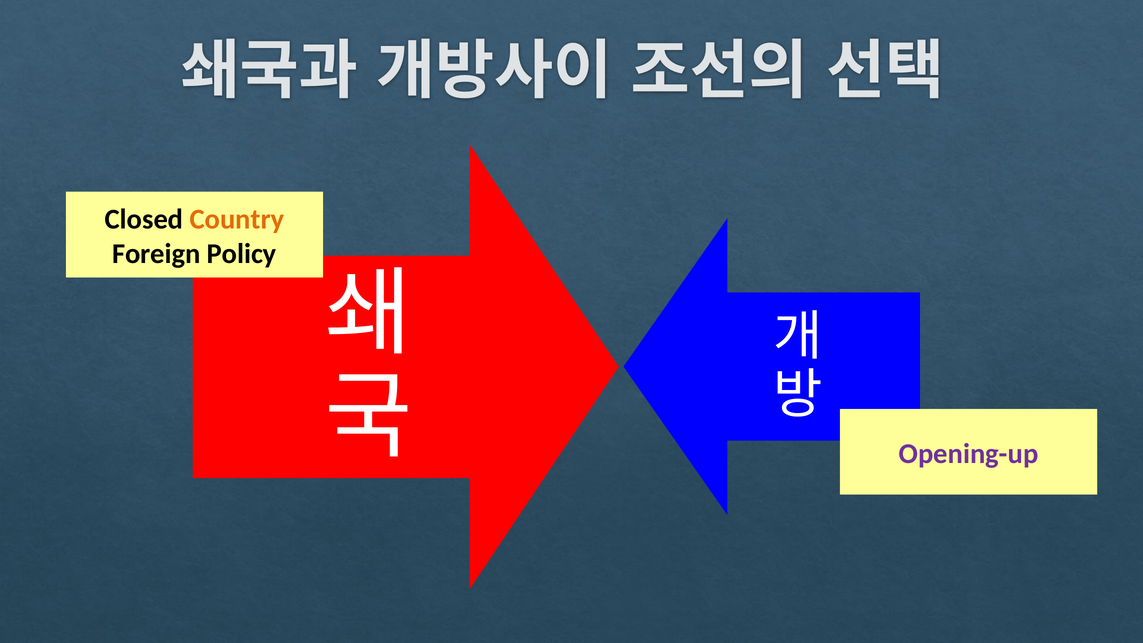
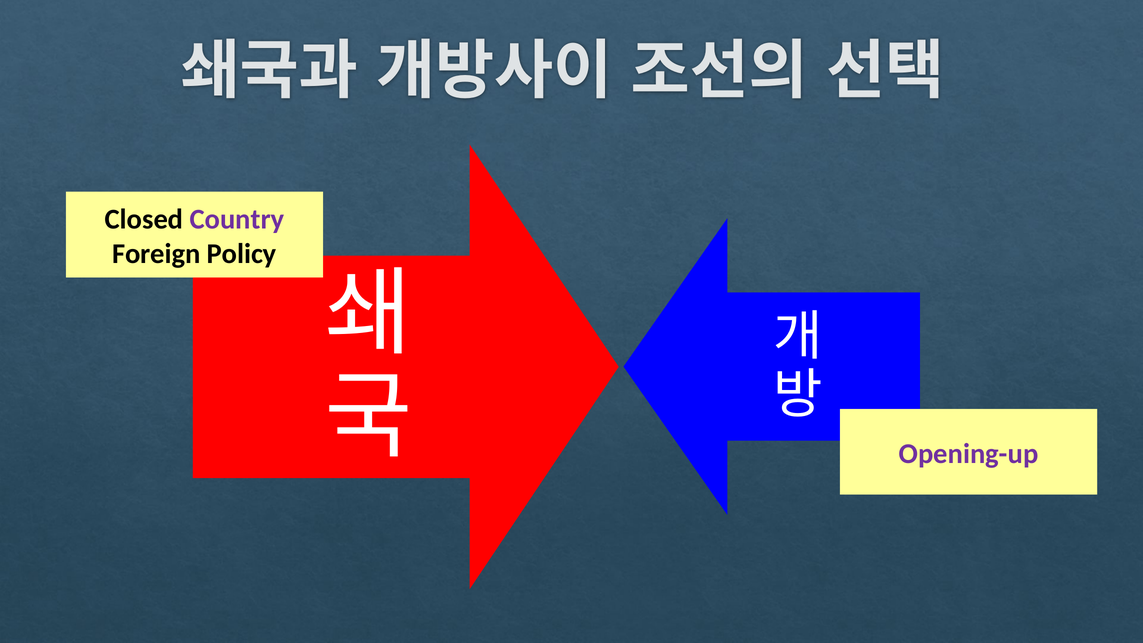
Country colour: orange -> purple (237, 219)
